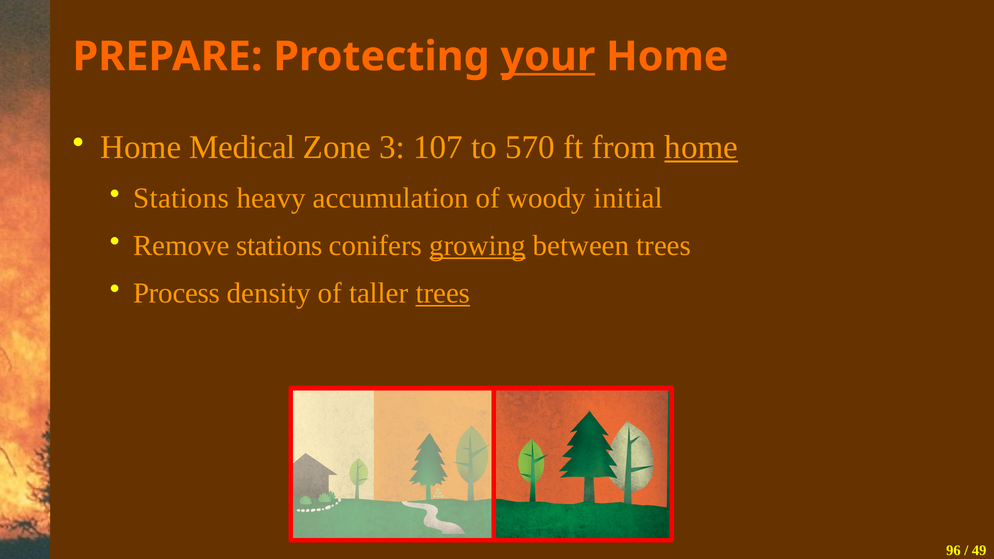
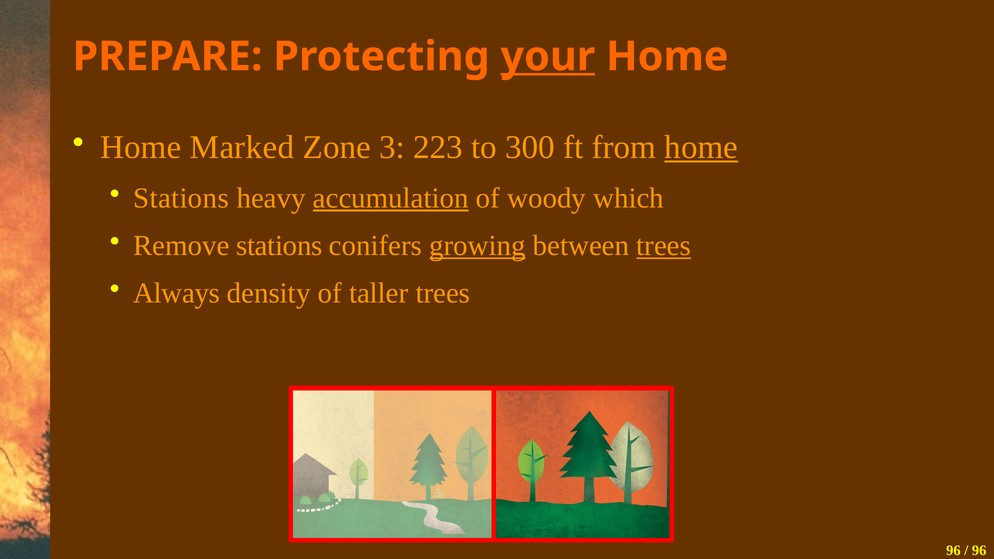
Medical: Medical -> Marked (242, 147)
107: 107 -> 223 (438, 147)
570: 570 -> 300 (530, 147)
accumulation underline: none -> present (391, 198)
initial: initial -> which (629, 198)
trees underline: none -> present (664, 246)
Process: Process -> Always (177, 293)
trees underline: present -> none (443, 293)
49: 49 -> 96 (979, 551)
